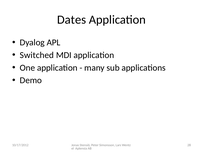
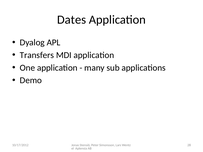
Switched: Switched -> Transfers (37, 55)
